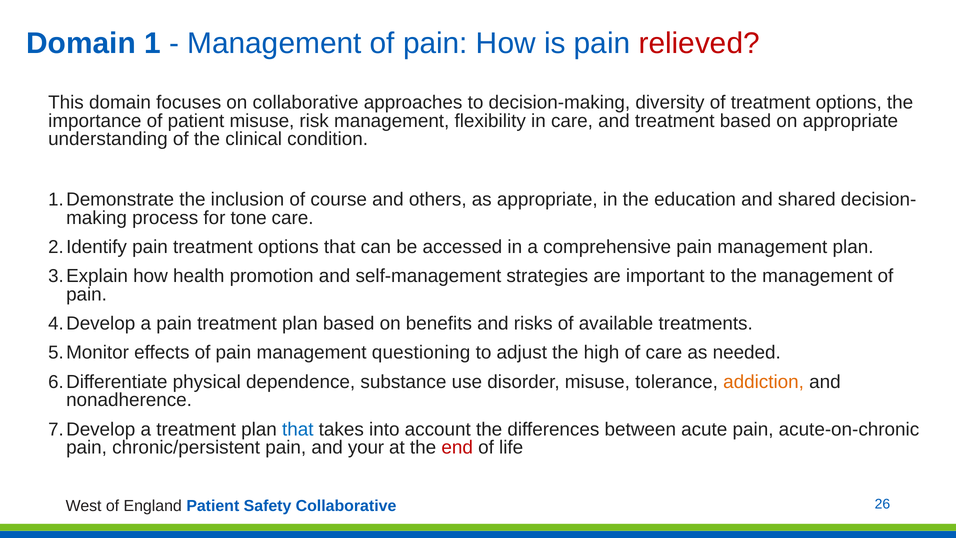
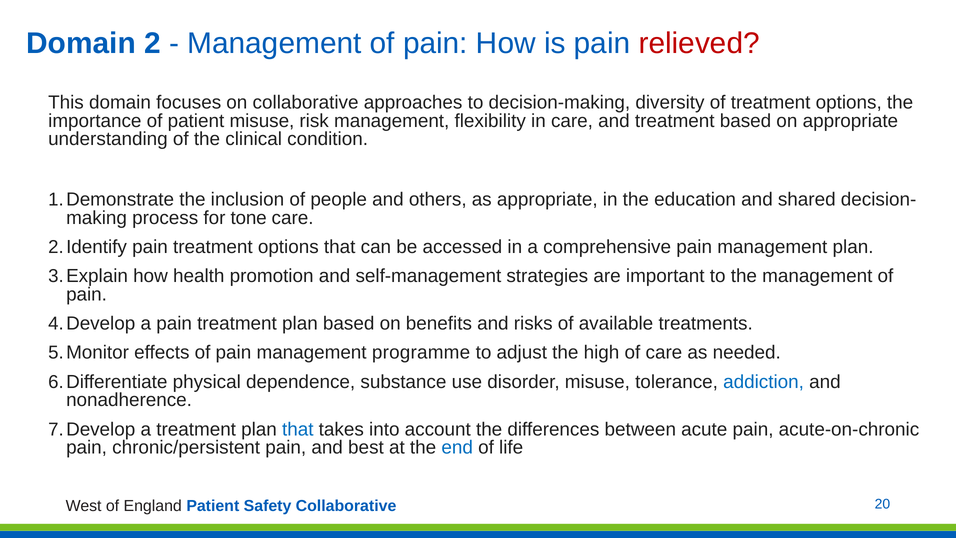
1: 1 -> 2 (152, 43)
course: course -> people (339, 199)
questioning: questioning -> programme (421, 353)
addiction colour: orange -> blue (764, 382)
your: your -> best (366, 448)
end colour: red -> blue (457, 448)
26: 26 -> 20 (882, 504)
